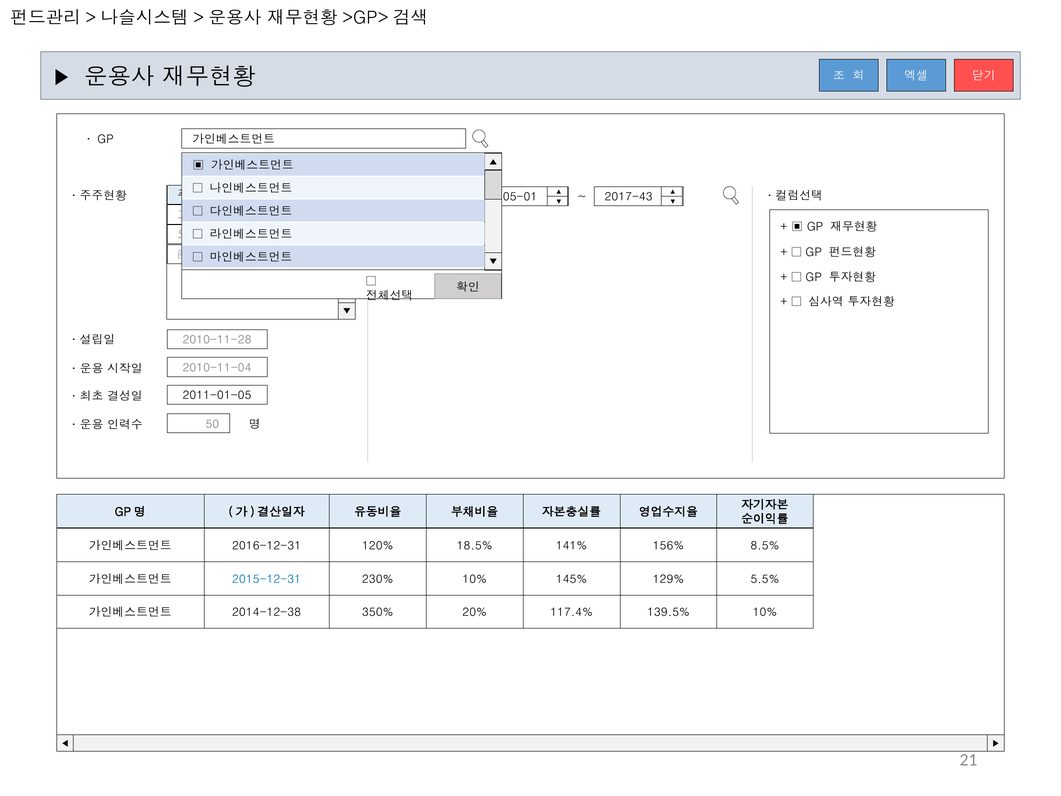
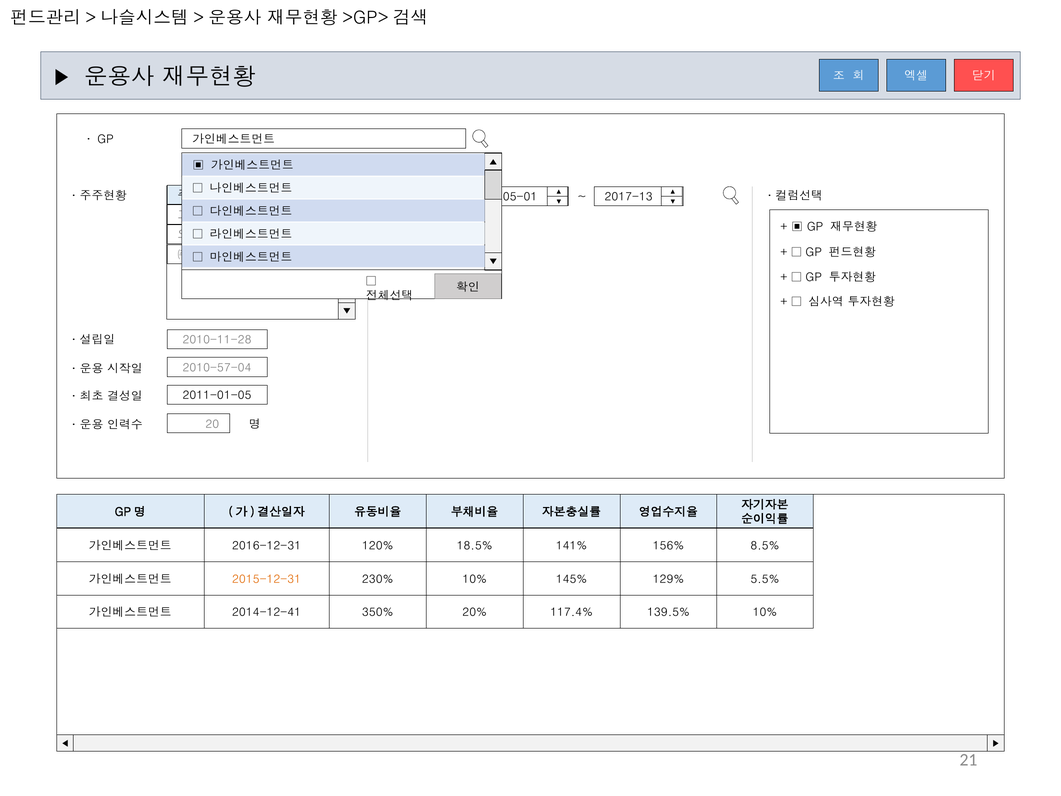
2017-43: 2017-43 -> 2017-13 (629, 197)
2010-11-04: 2010-11-04 -> 2010-57-04 (217, 368)
50: 50 -> 20 (212, 424)
2015-12-31 colour: blue -> orange (267, 579)
2014-12-38: 2014-12-38 -> 2014-12-41 (267, 612)
